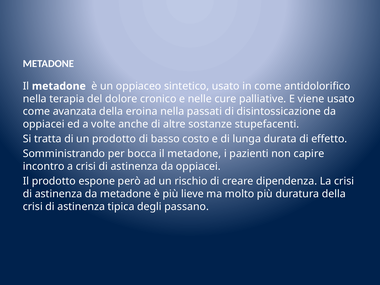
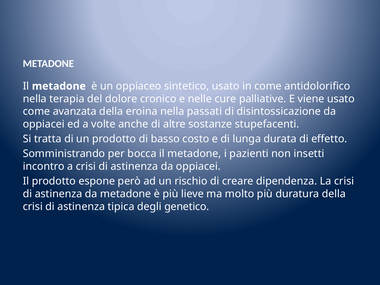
capire: capire -> insetti (309, 154)
passano: passano -> genetico (187, 207)
